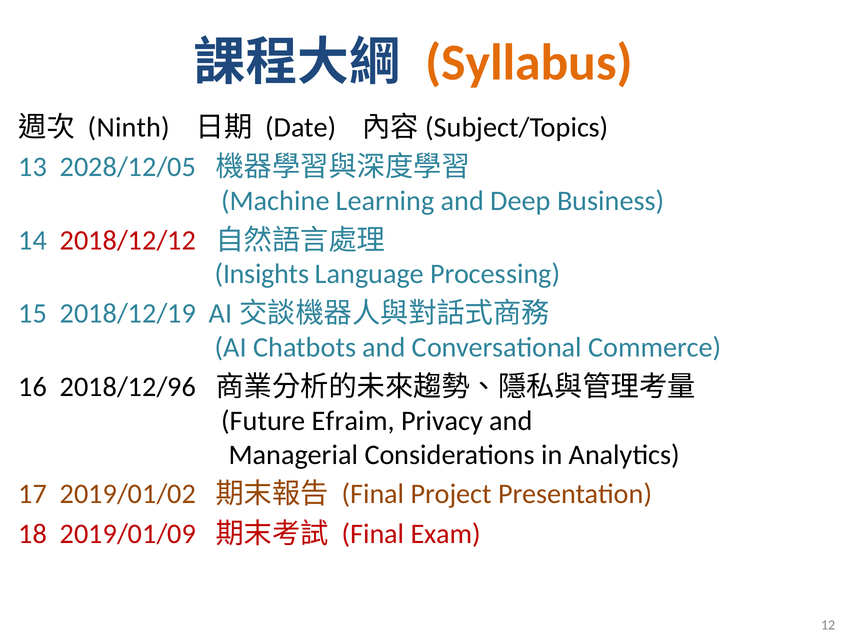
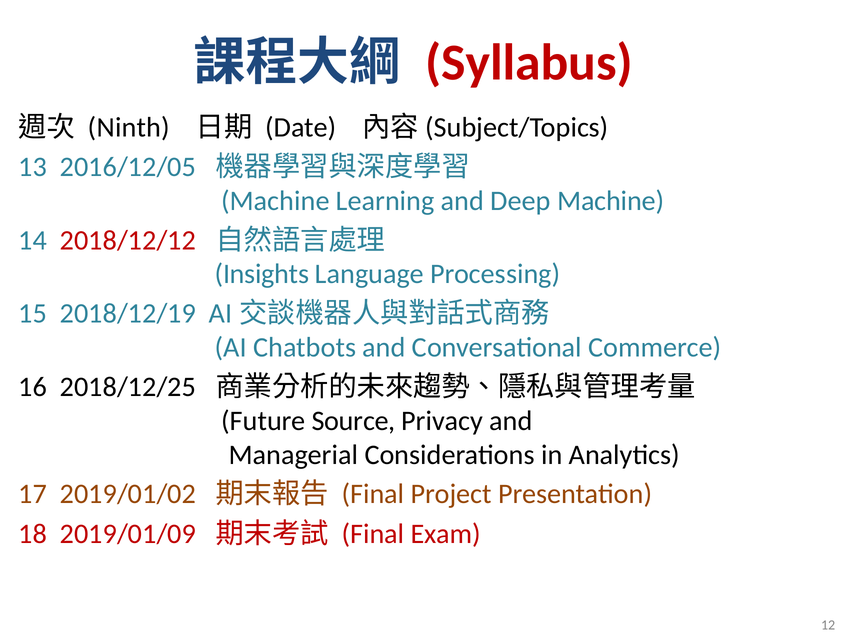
Syllabus colour: orange -> red (529, 63)
2028/12/05: 2028/12/05 -> 2016/12/05 (128, 167)
Deep Business: Business -> Machine (611, 201)
2018/12/96: 2018/12/96 -> 2018/12/25 (128, 387)
Efraim: Efraim -> Source (354, 421)
